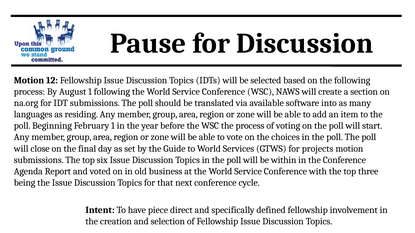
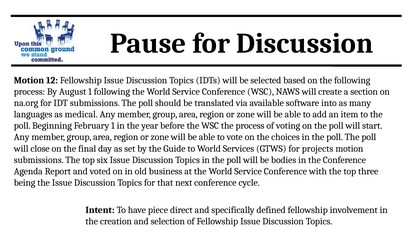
residing: residing -> medical (81, 115)
within: within -> bodies (284, 160)
